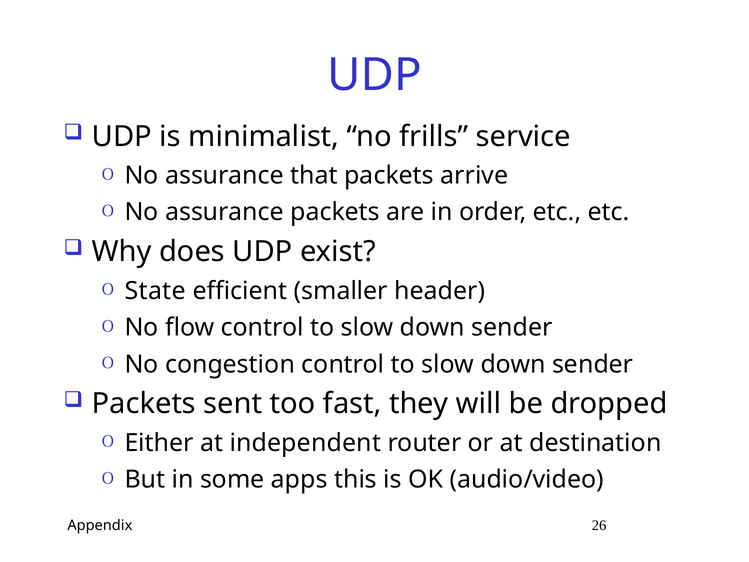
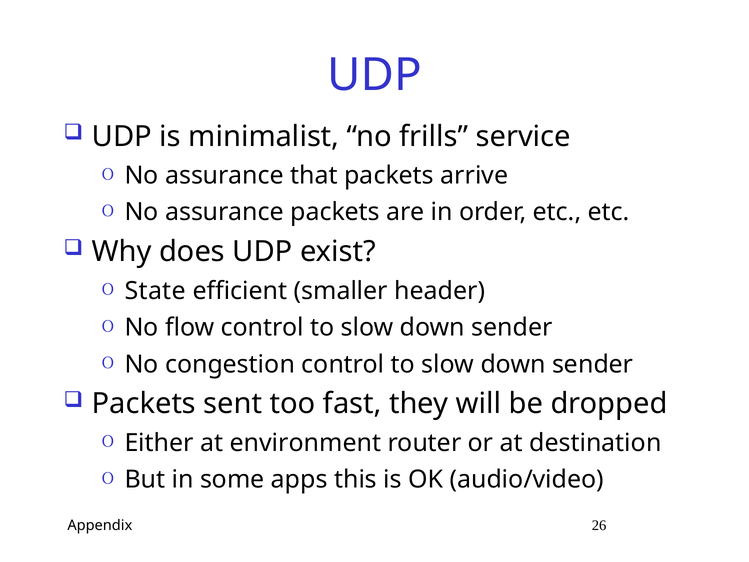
independent: independent -> environment (305, 443)
